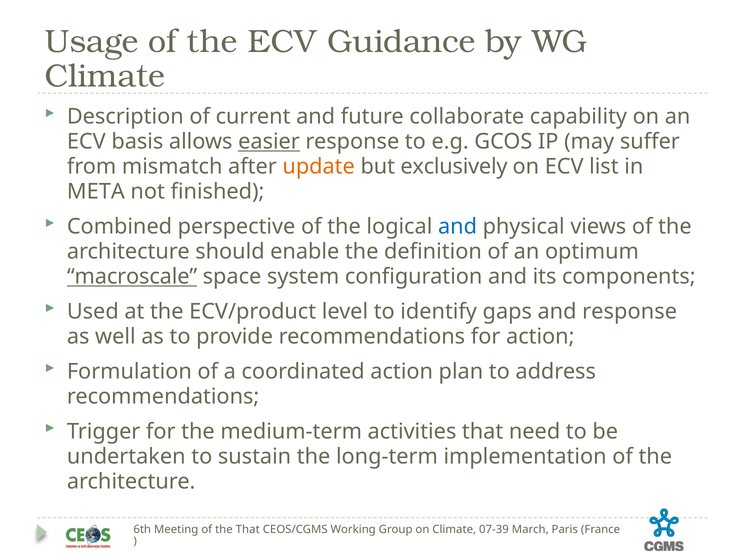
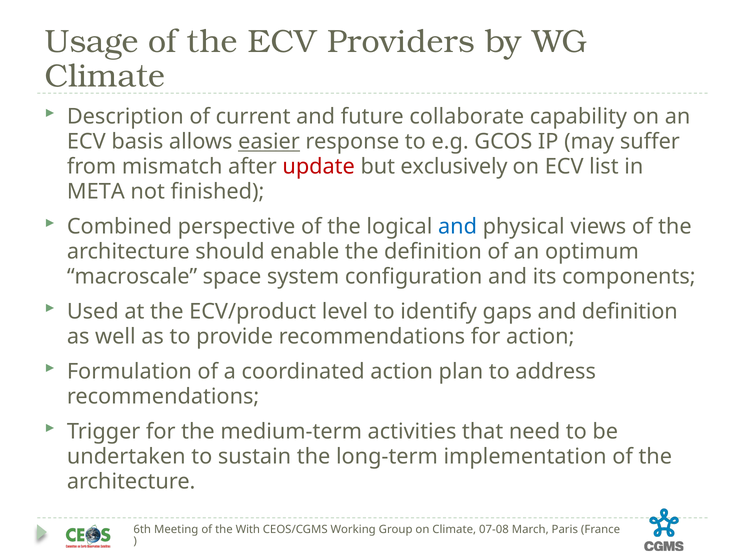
Guidance: Guidance -> Providers (401, 42)
update colour: orange -> red (319, 167)
macroscale underline: present -> none (132, 277)
and response: response -> definition (630, 311)
the That: That -> With (248, 529)
07-39: 07-39 -> 07-08 (494, 529)
